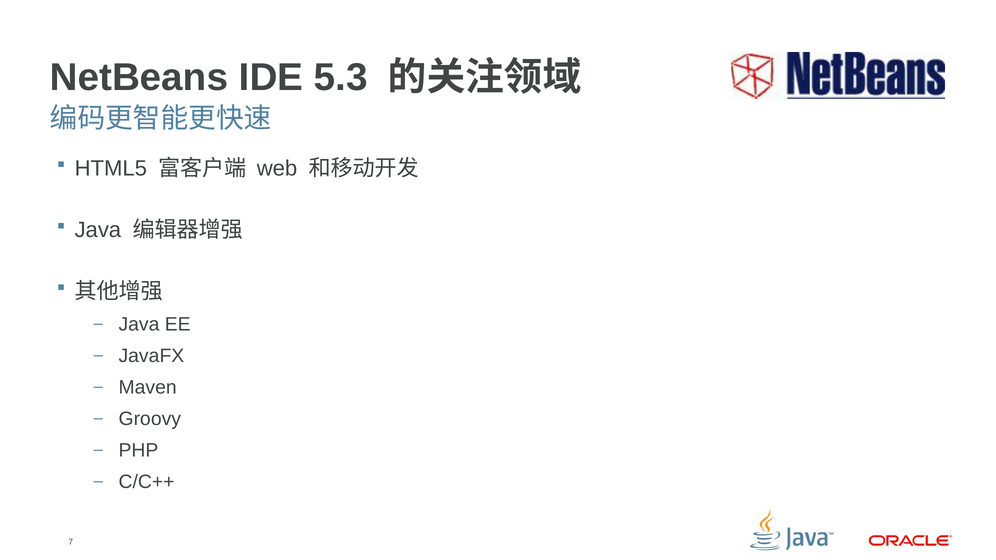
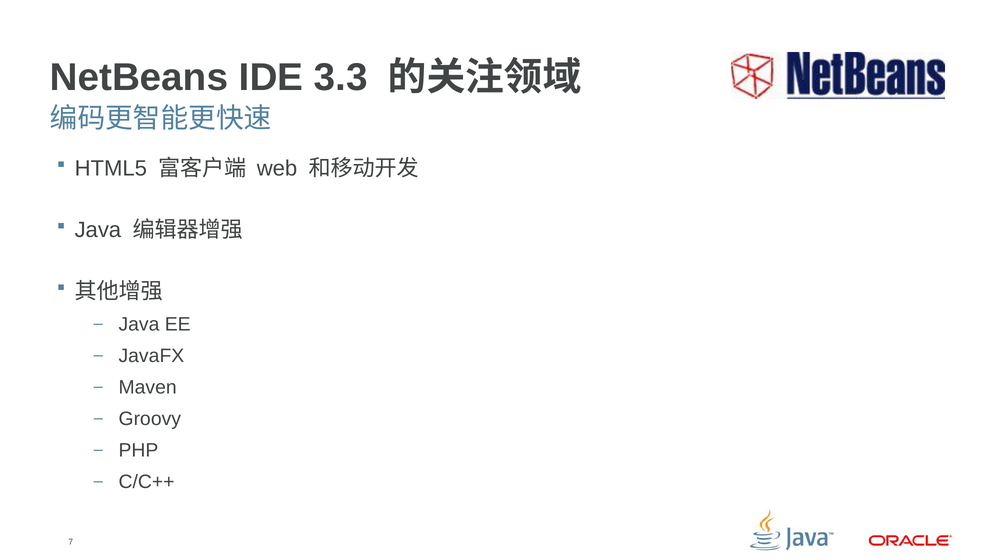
5.3: 5.3 -> 3.3 (341, 77)
